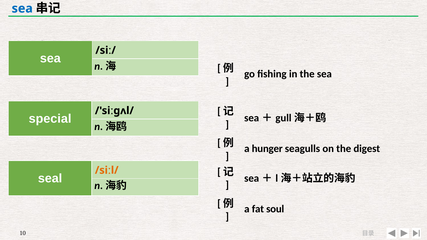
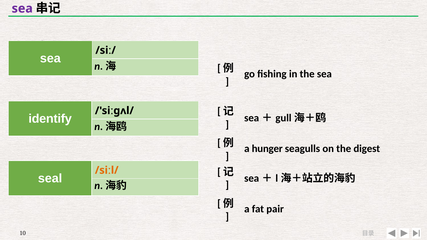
sea colour: blue -> purple (22, 8)
special: special -> identify (50, 119)
soul: soul -> pair (275, 209)
